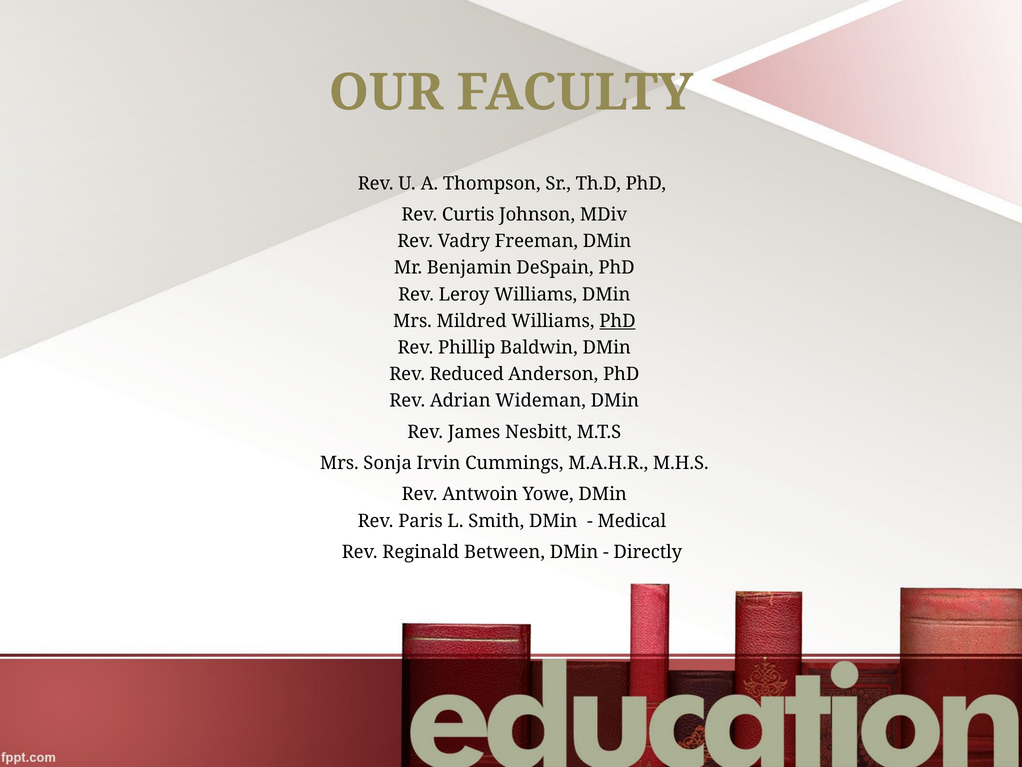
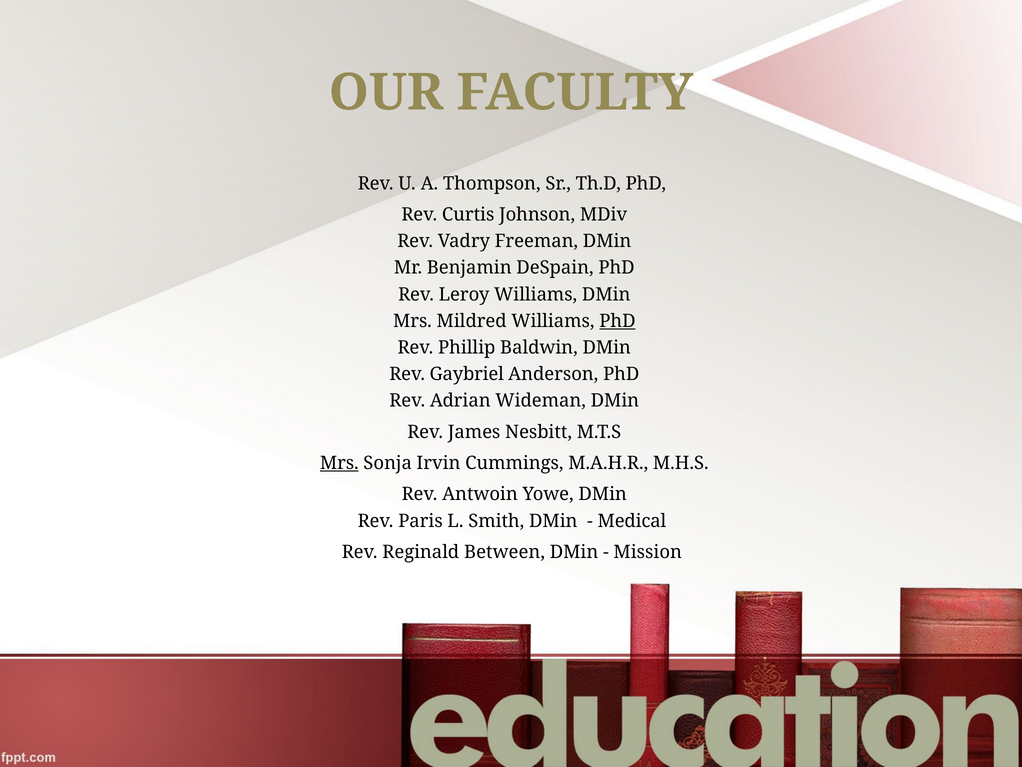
Reduced: Reduced -> Gaybriel (467, 374)
Mrs underline: none -> present (339, 463)
Directly: Directly -> Mission (648, 552)
